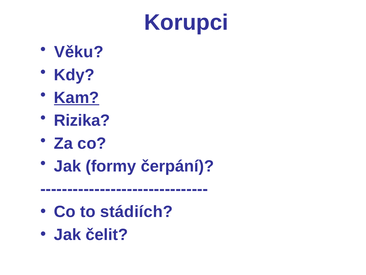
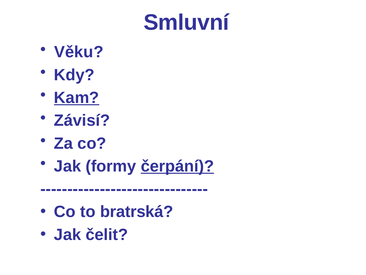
Korupci: Korupci -> Smluvní (186, 22)
Rizika: Rizika -> Závisí (82, 120)
čerpání underline: none -> present (177, 166)
stádiích: stádiích -> bratrská (137, 211)
